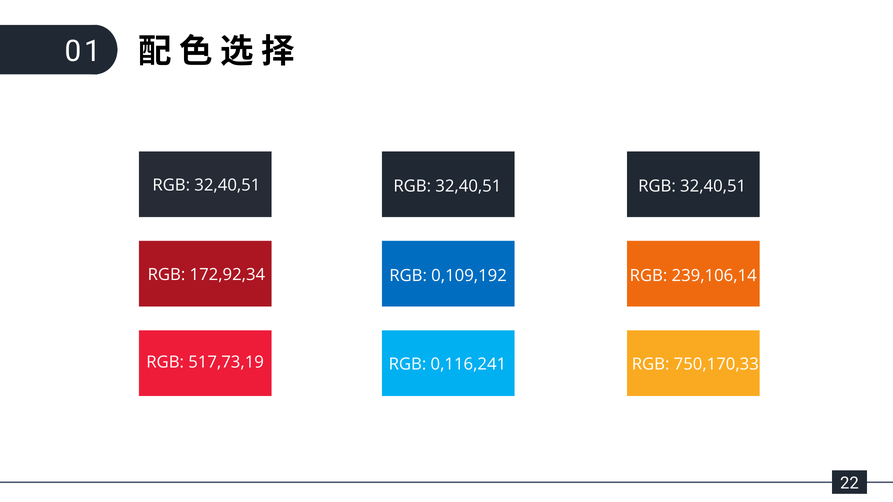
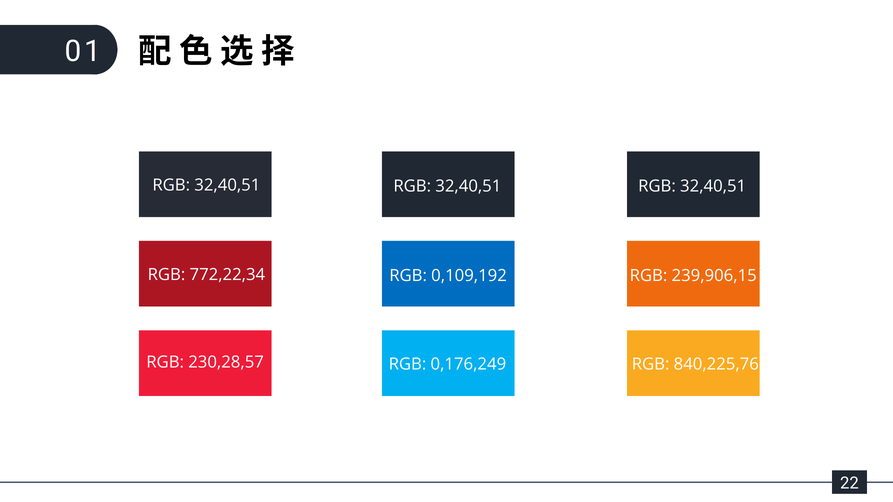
172,92,34: 172,92,34 -> 772,22,34 (227, 275)
239,106,14: 239,106,14 -> 239,906,15 (714, 276)
517,73,19: 517,73,19 -> 230,28,57 (226, 363)
0,116,241: 0,116,241 -> 0,176,249 (468, 364)
750,170,33: 750,170,33 -> 840,225,76 (716, 364)
